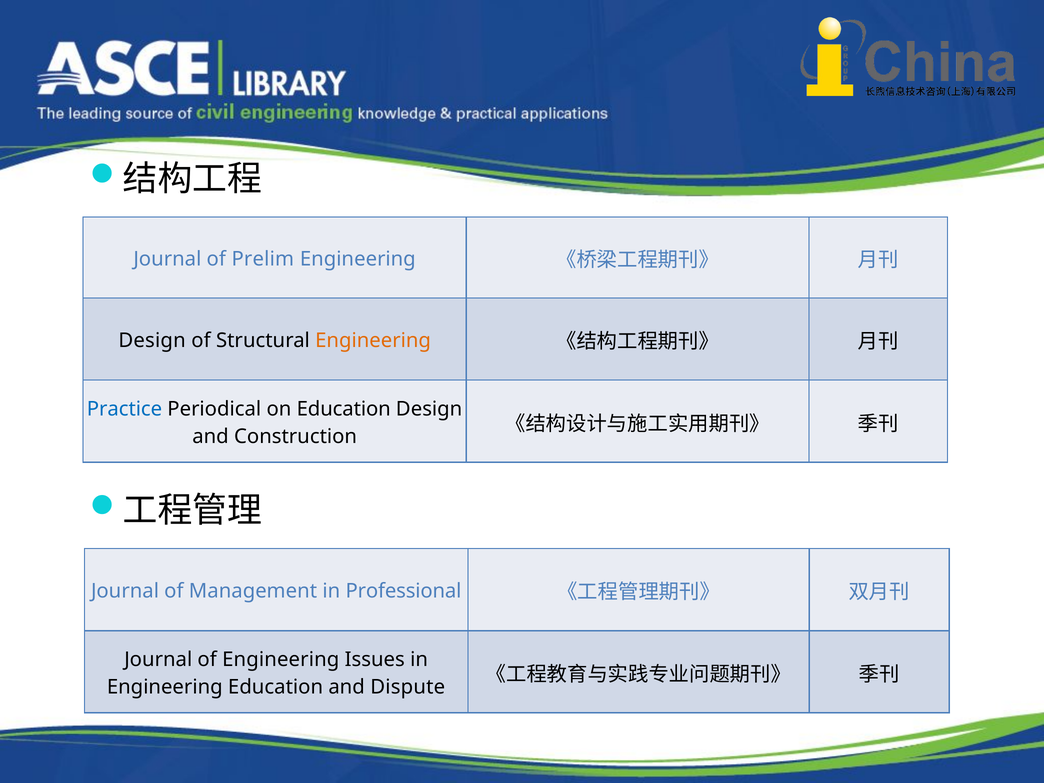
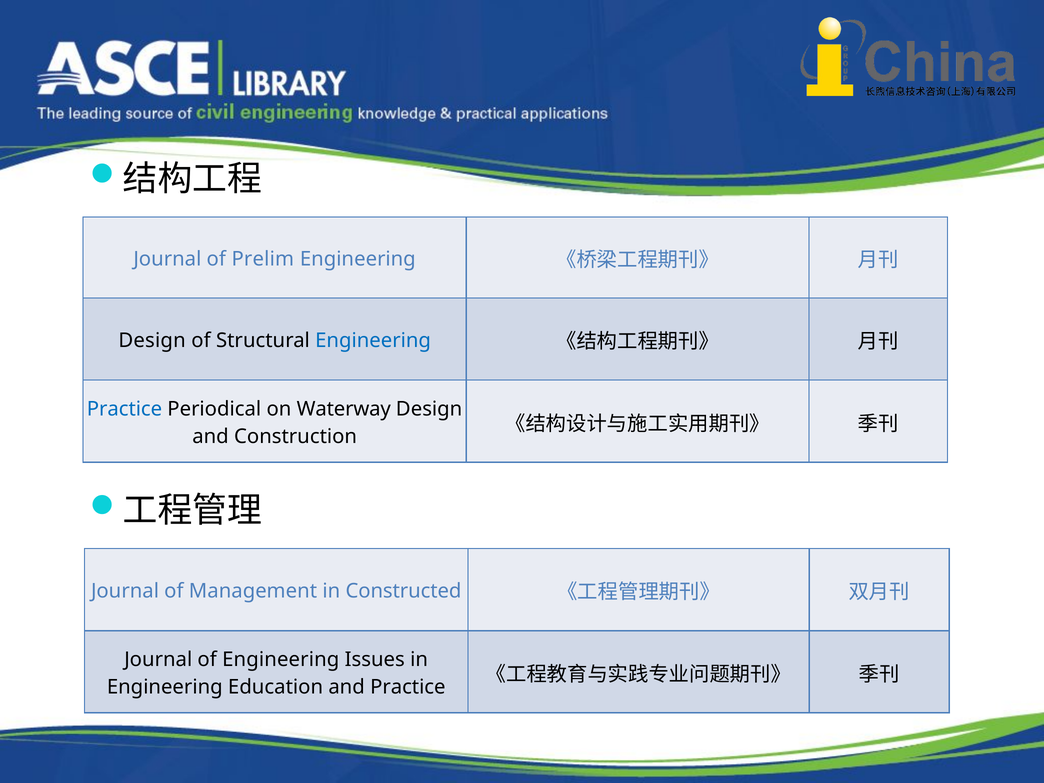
Engineering colour: orange -> blue (373, 341)
on Education: Education -> Waterway (344, 409)
Professional: Professional -> Constructed (403, 591)
and Dispute: Dispute -> Practice (408, 687)
